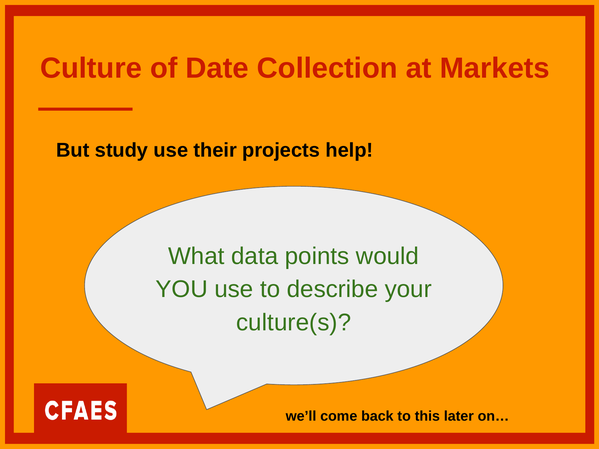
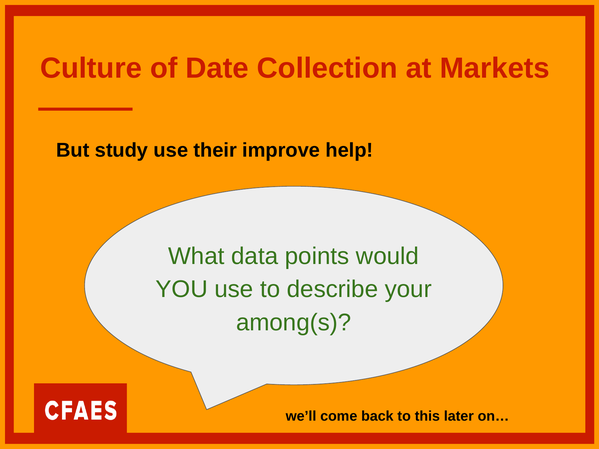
projects: projects -> improve (281, 150)
culture(s: culture(s -> among(s (294, 323)
